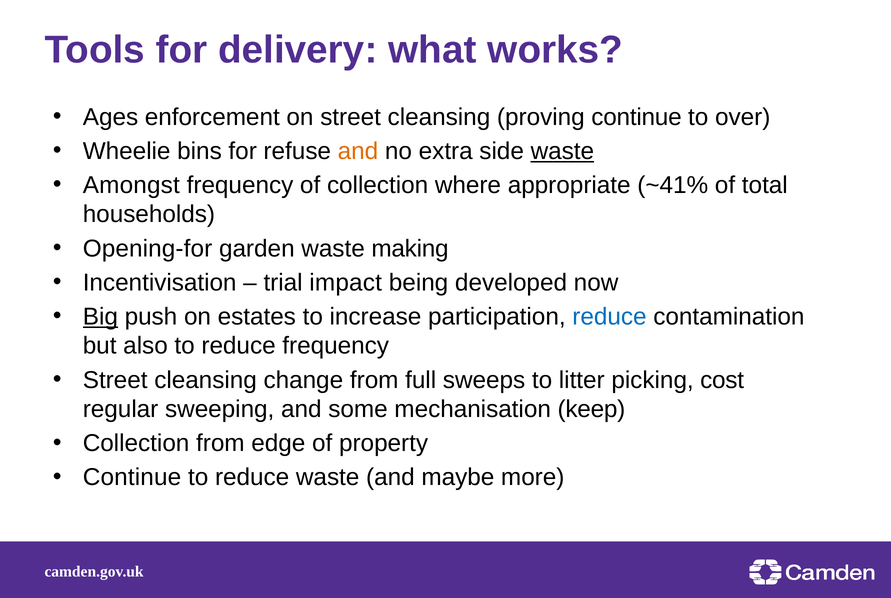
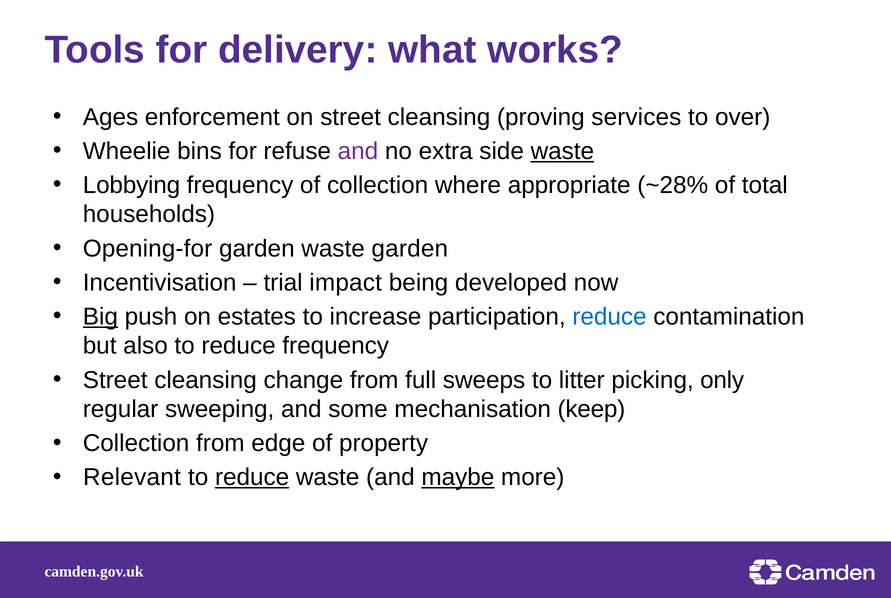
proving continue: continue -> services (636, 117)
and colour: orange -> purple (358, 151)
Amongst: Amongst -> Lobbying (132, 185)
~41%: ~41% -> ~28% (673, 185)
waste making: making -> garden (410, 248)
cost: cost -> only (722, 380)
Continue: Continue -> Relevant (132, 477)
reduce underline: none -> present (252, 477)
maybe underline: none -> present (458, 477)
